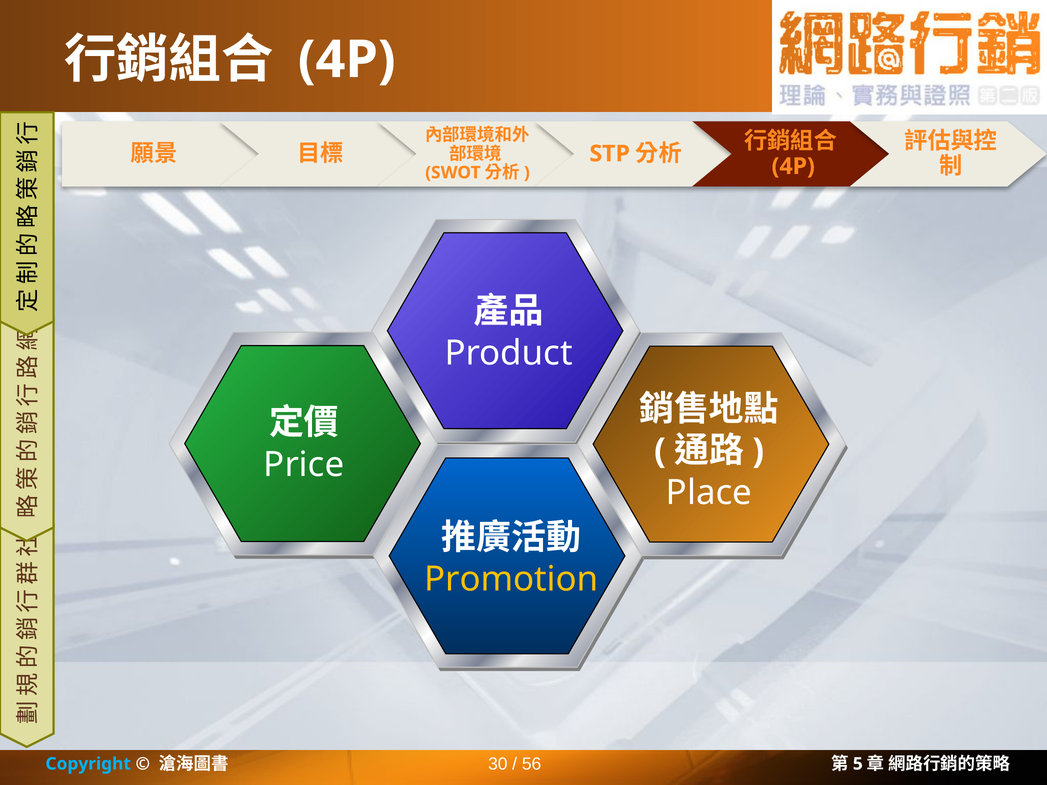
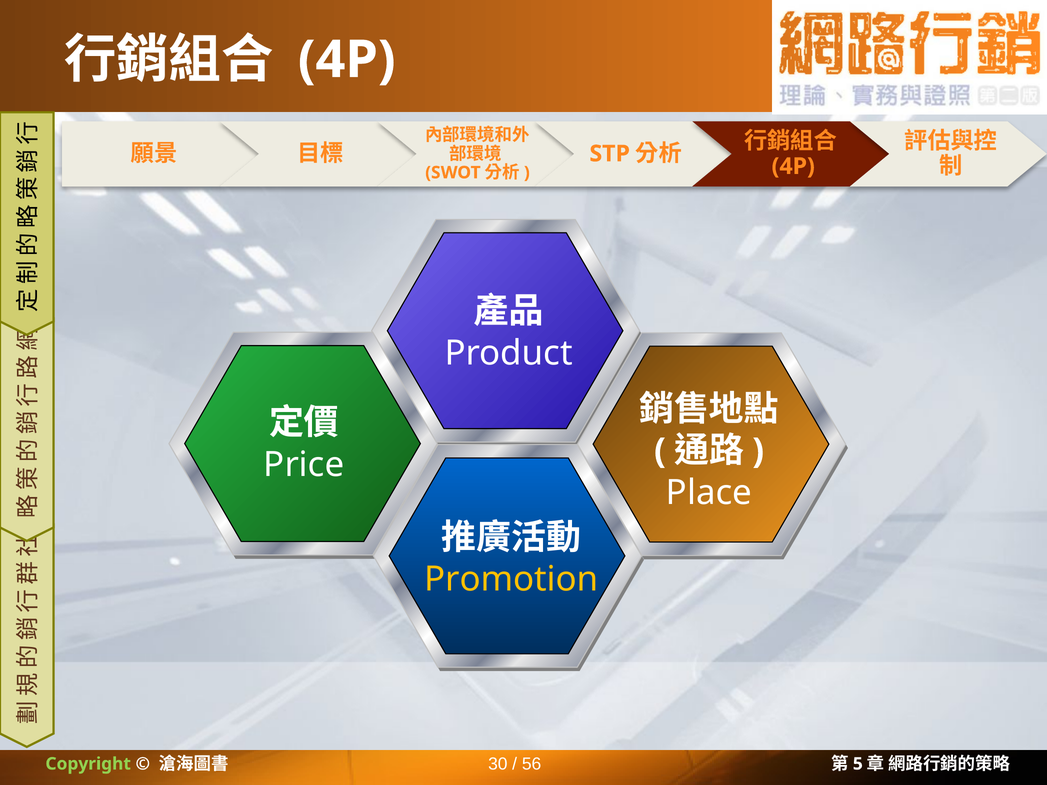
Copyright colour: light blue -> light green (88, 764)
